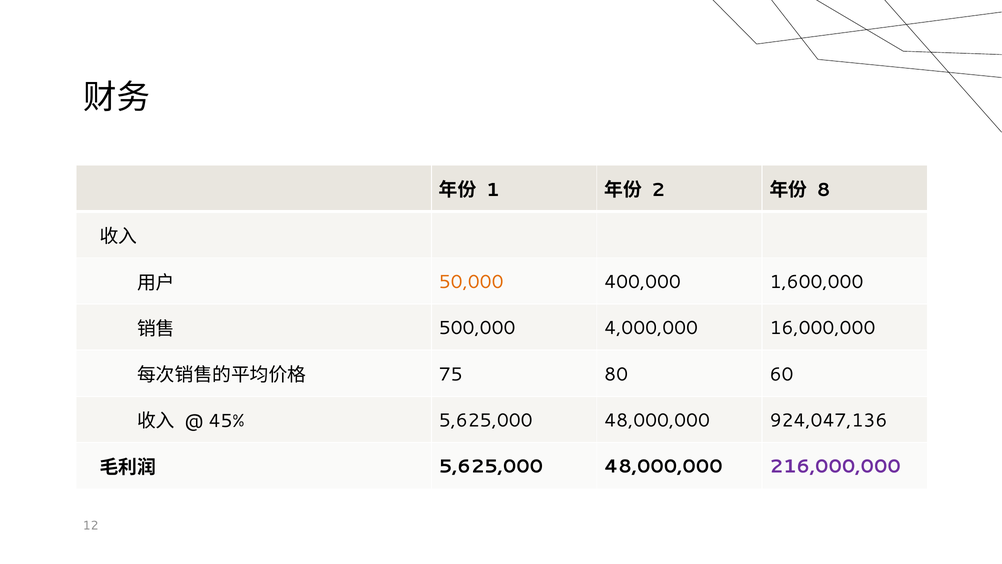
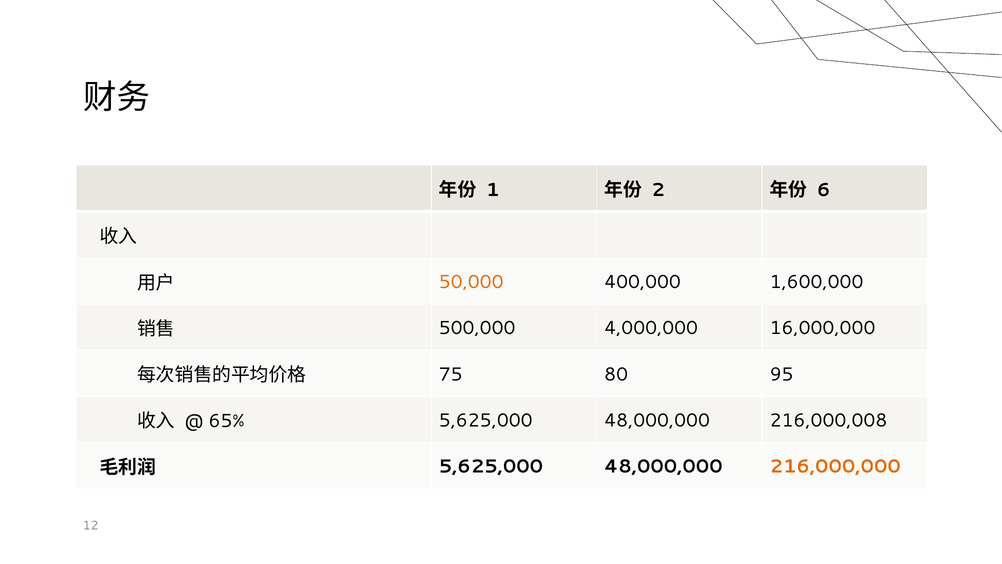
8: 8 -> 6 (824, 190)
60: 60 -> 95 (782, 374)
45%: 45% -> 65% (227, 421)
924,047,136: 924,047,136 -> 216,000,008 (828, 420)
216,000,000 colour: purple -> orange (835, 466)
